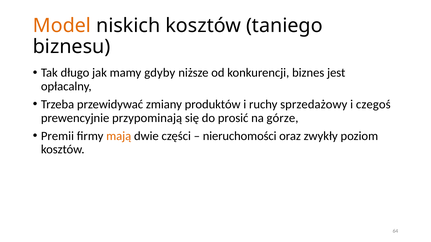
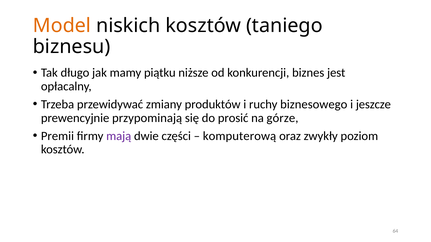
gdyby: gdyby -> piątku (160, 73)
sprzedażowy: sprzedażowy -> biznesowego (314, 105)
czegoś: czegoś -> jeszcze (373, 105)
mają colour: orange -> purple (119, 136)
nieruchomości: nieruchomości -> komputerową (240, 136)
